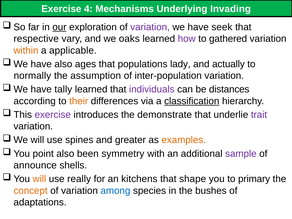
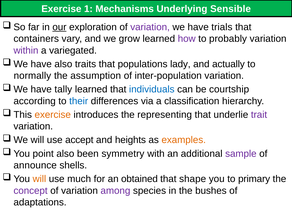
4: 4 -> 1 (88, 9)
Invading: Invading -> Sensible (231, 9)
seek: seek -> trials (222, 27)
respective: respective -> containers (36, 39)
oaks: oaks -> grow (129, 39)
gathered: gathered -> probably (228, 39)
within colour: orange -> purple (26, 50)
applicable: applicable -> variegated (73, 50)
ages: ages -> traits (86, 64)
individuals colour: purple -> blue (152, 89)
distances: distances -> courtship (229, 89)
their colour: orange -> blue (79, 101)
classification underline: present -> none (192, 101)
exercise colour: purple -> orange (53, 115)
demonstrate: demonstrate -> representing (165, 115)
spines: spines -> accept (79, 140)
greater: greater -> heights (130, 140)
really: really -> much (79, 179)
kitchens: kitchens -> obtained (139, 179)
concept colour: orange -> purple (31, 191)
among colour: blue -> purple (115, 191)
